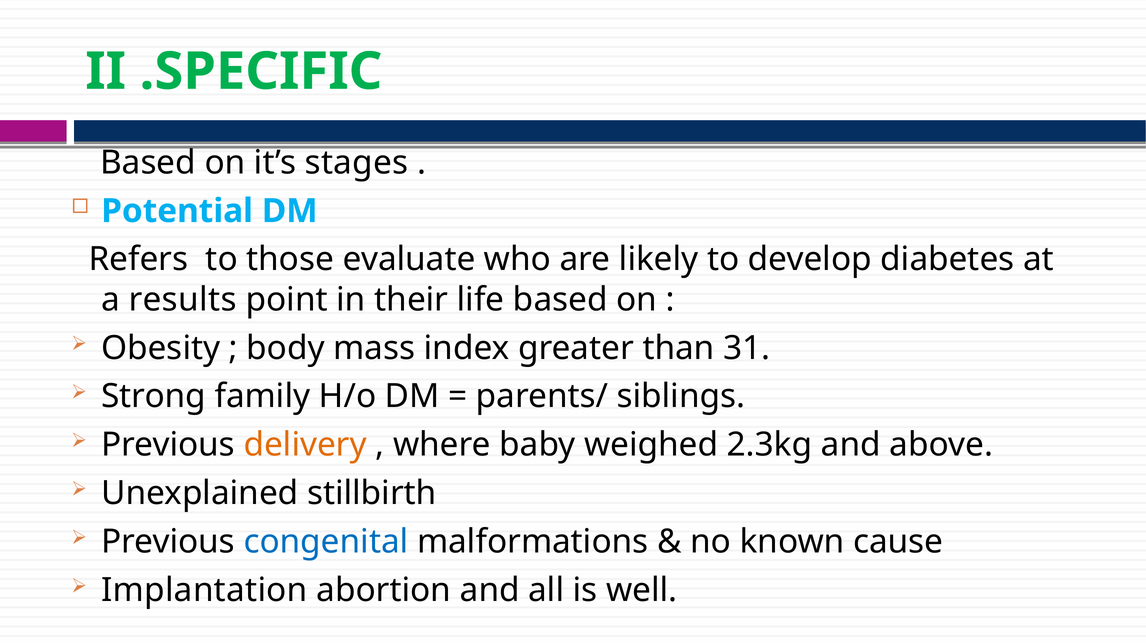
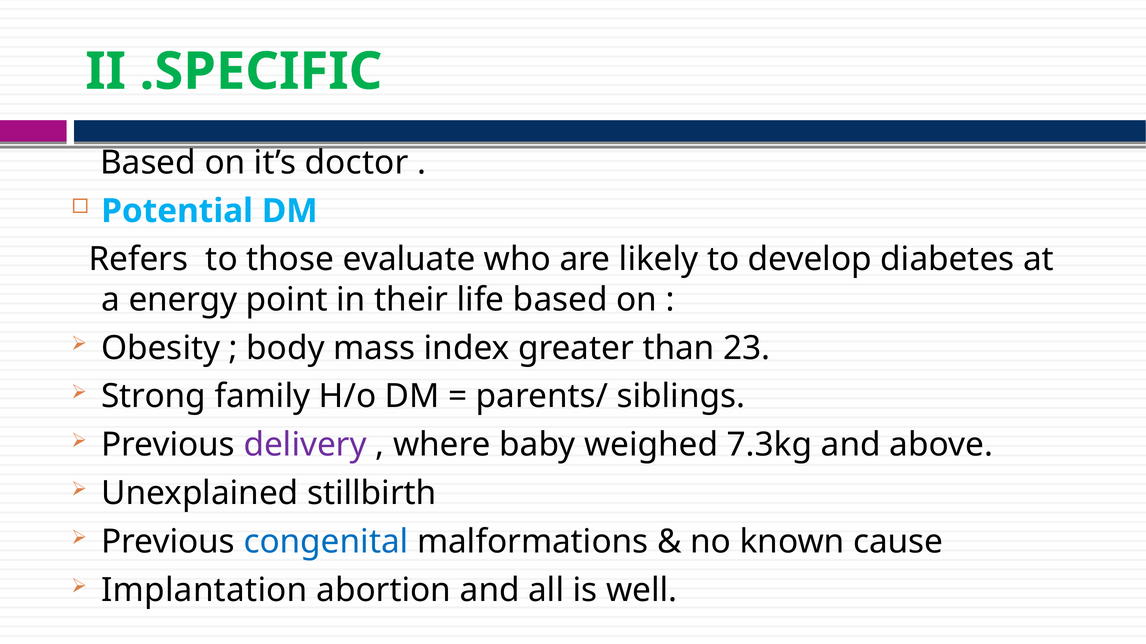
stages: stages -> doctor (357, 163)
results: results -> energy (183, 300)
31: 31 -> 23 (747, 348)
delivery colour: orange -> purple (305, 445)
2.3kg: 2.3kg -> 7.3kg (770, 445)
